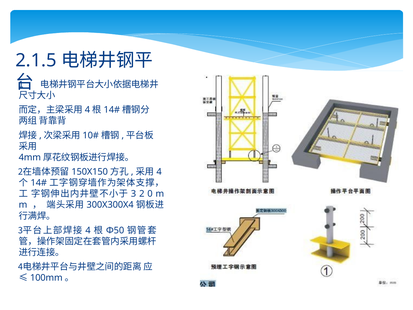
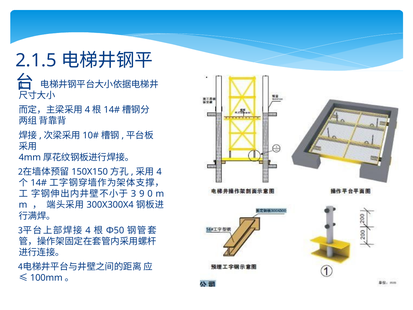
2: 2 -> 9 (142, 194)
